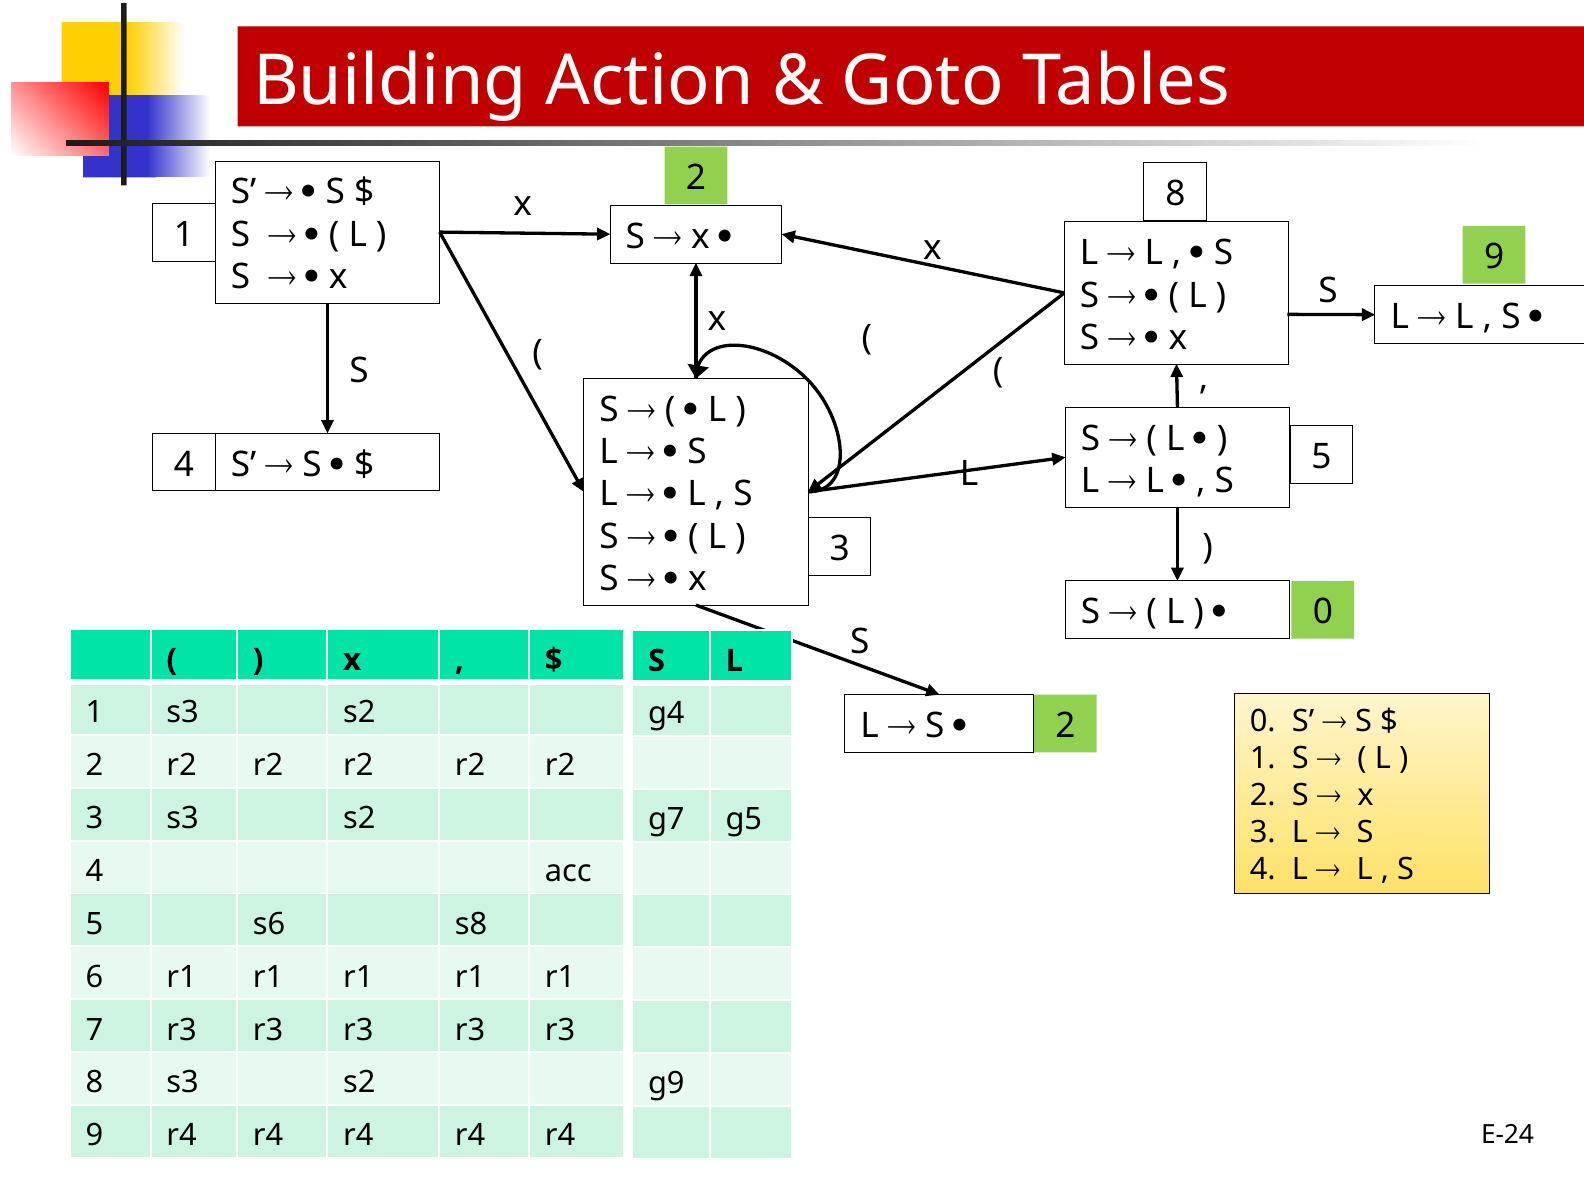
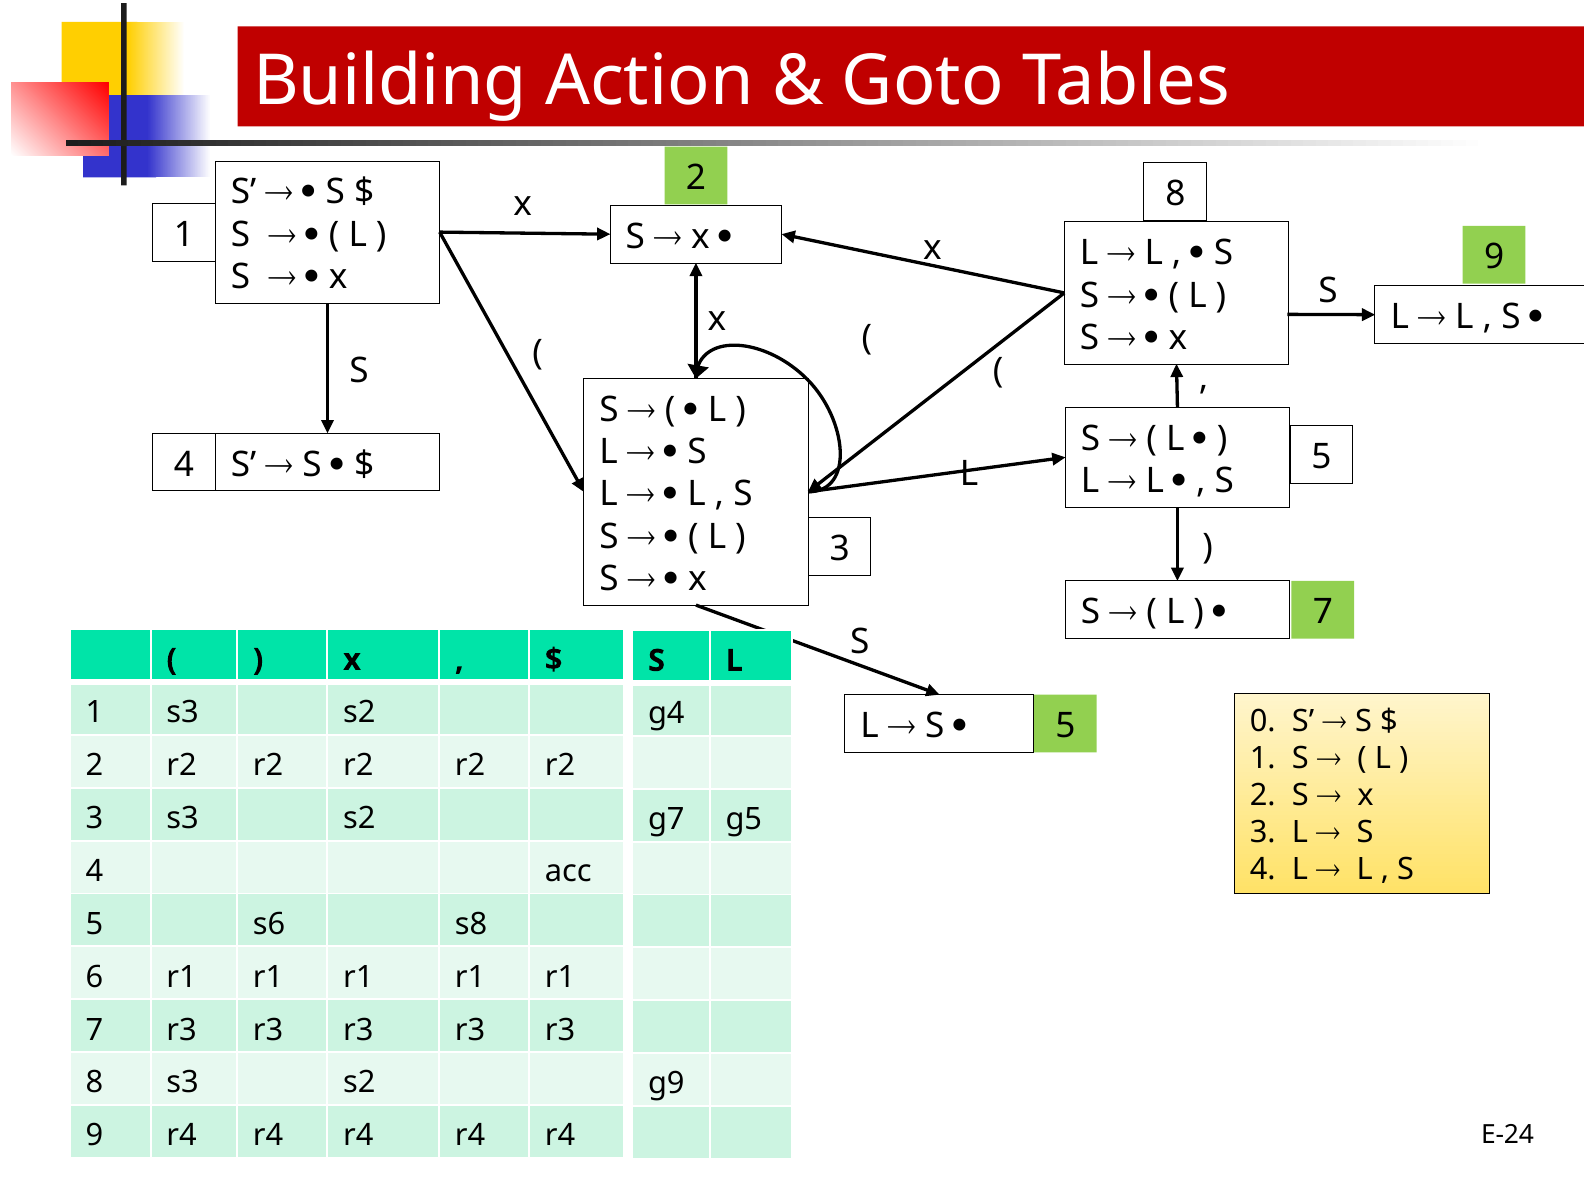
0: 0 -> 7 (1323, 612)
2: 2 -> 5 (1065, 726)
